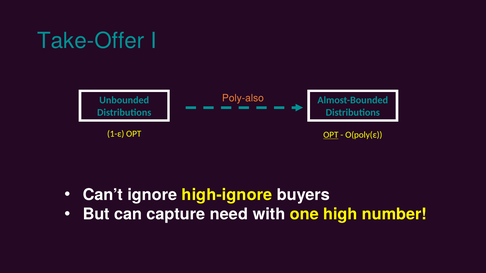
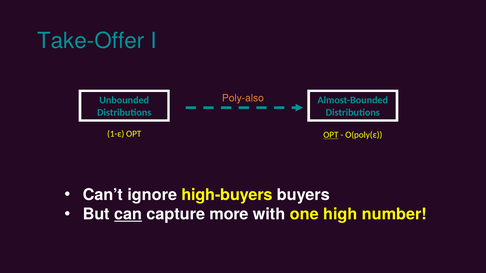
high-ignore: high-ignore -> high-buyers (227, 195)
can underline: none -> present (128, 214)
need: need -> more (229, 214)
